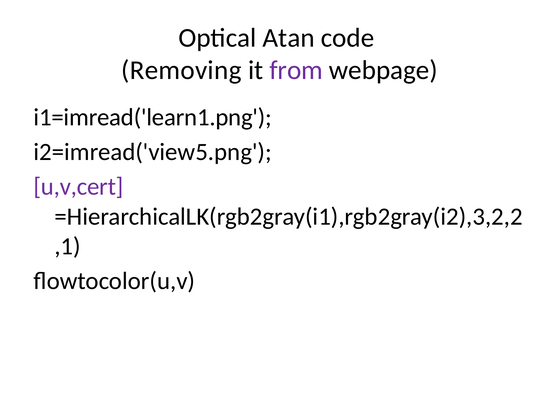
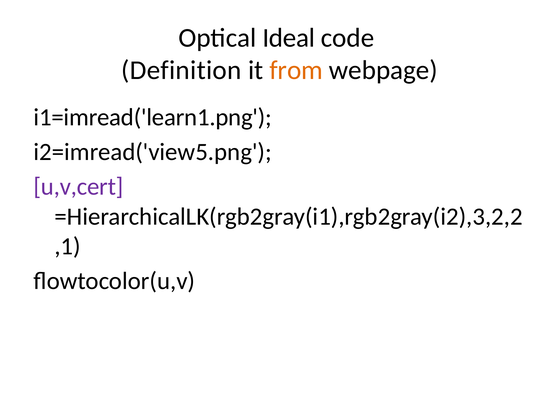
Atan: Atan -> Ideal (289, 38)
Removing: Removing -> Definition (181, 70)
from colour: purple -> orange (296, 70)
